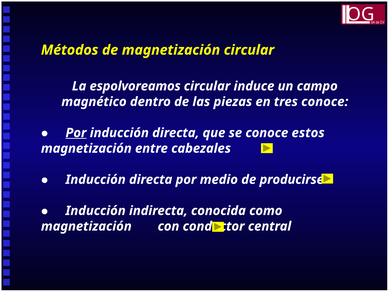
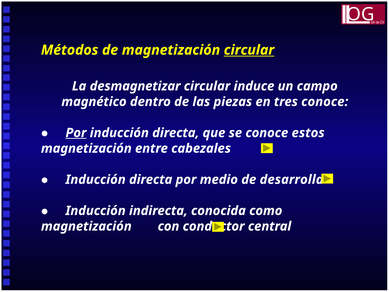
circular underline: none -> present (249, 50)
espolvoreamos: espolvoreamos -> desmagnetizar (135, 86)
producirse: producirse -> desarrolla (292, 179)
